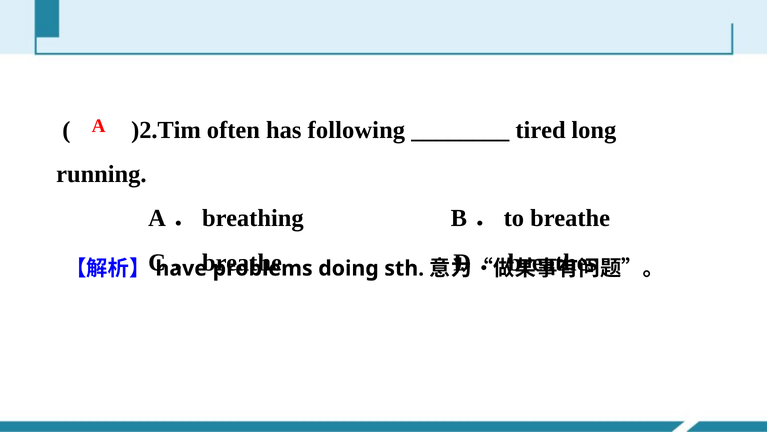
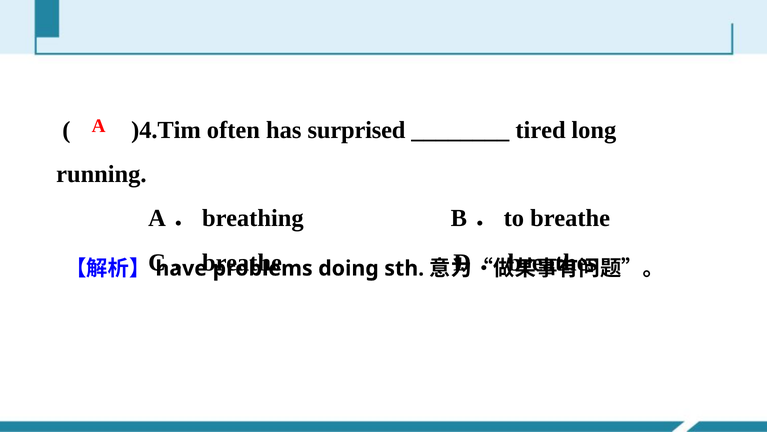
)2.Tim: )2.Tim -> )4.Tim (166, 130)
following: following -> surprised (357, 130)
